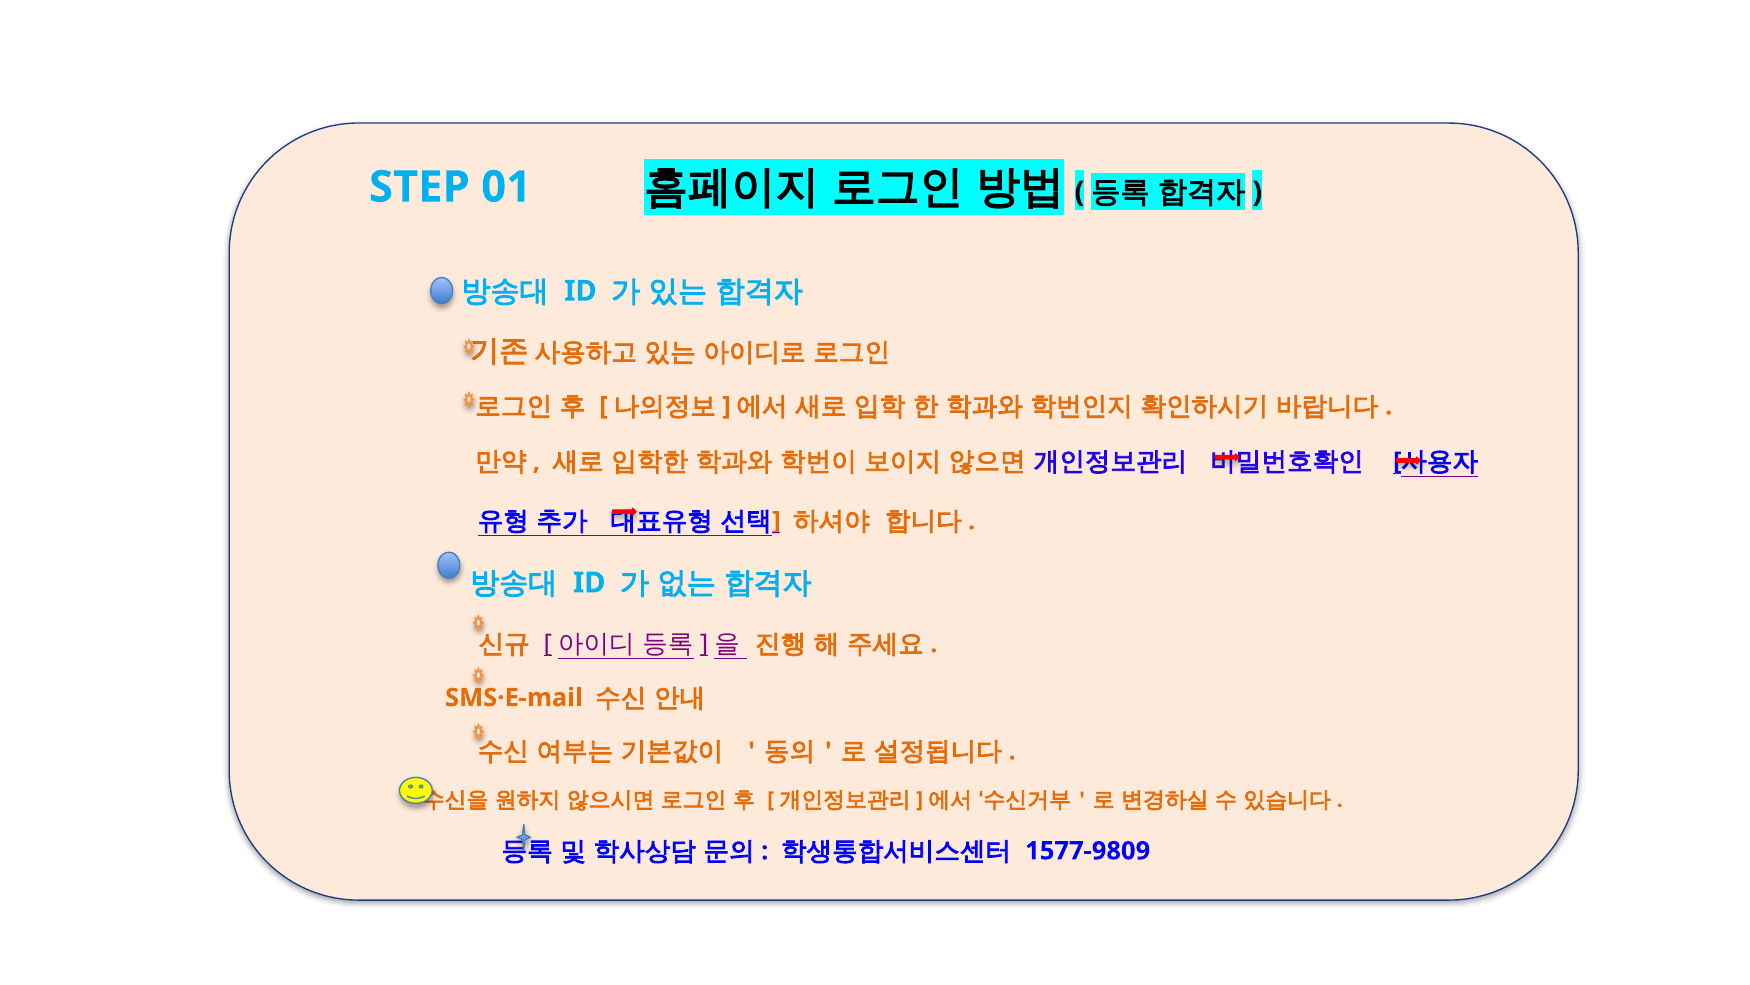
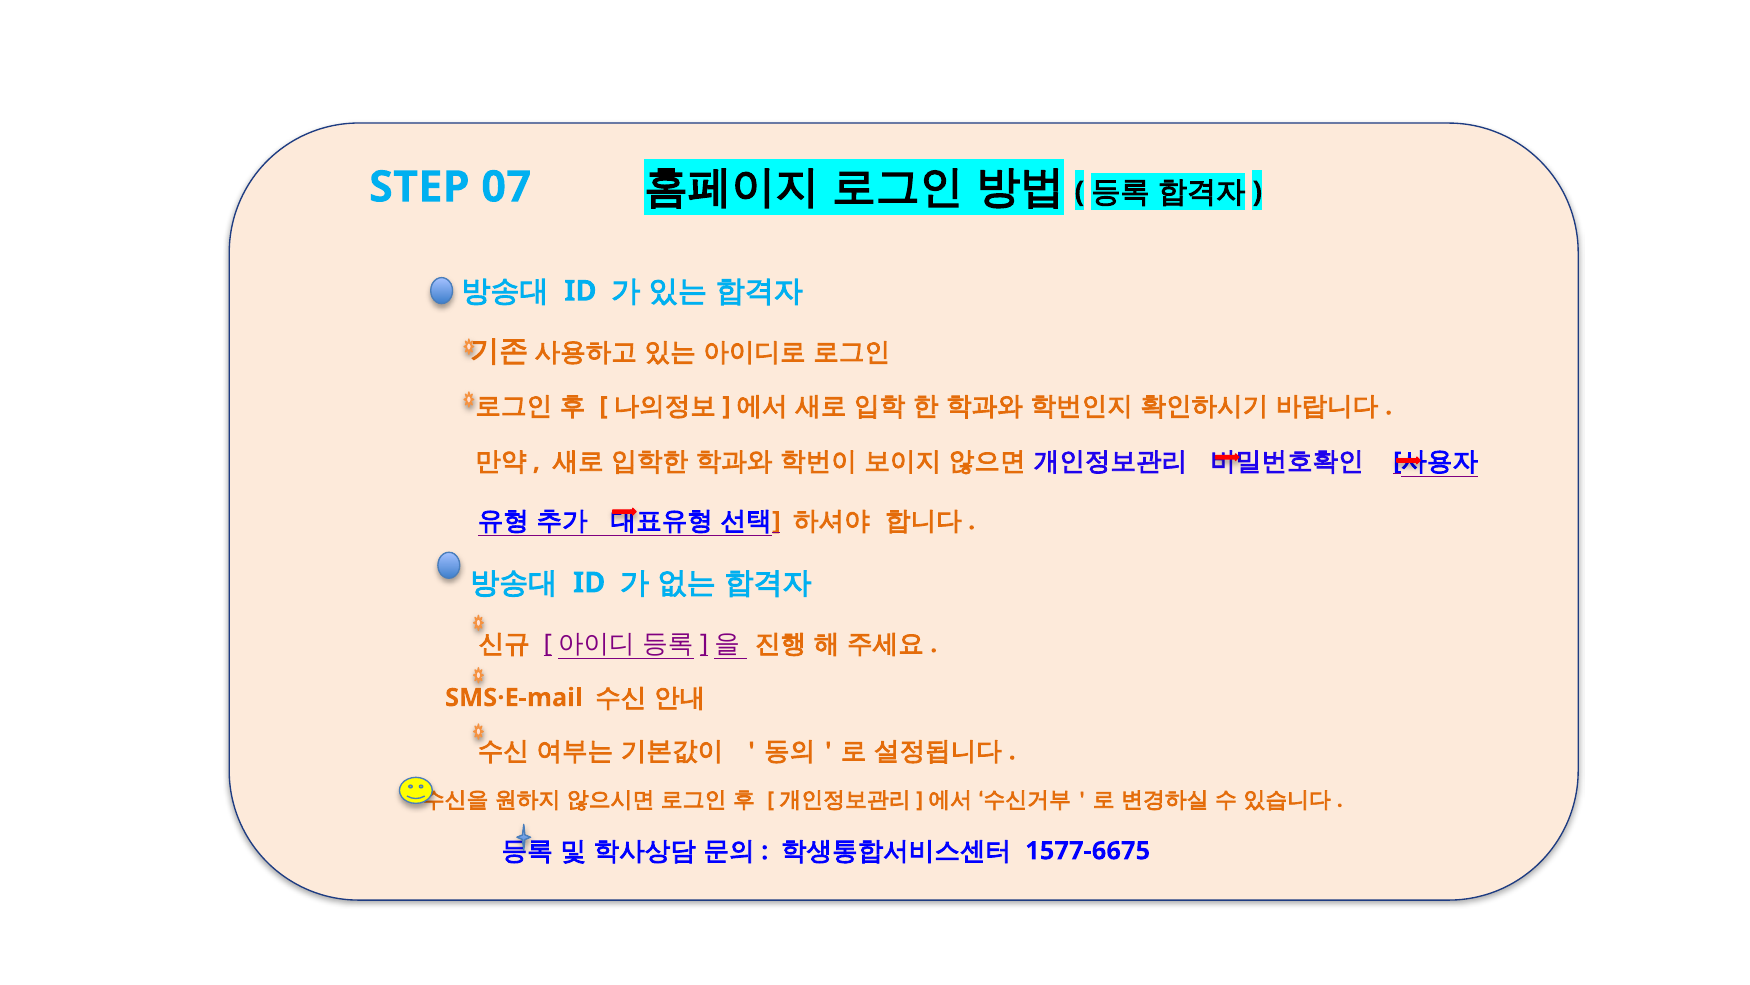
01: 01 -> 07 (506, 187)
1577-9809: 1577-9809 -> 1577-6675 (1088, 851)
